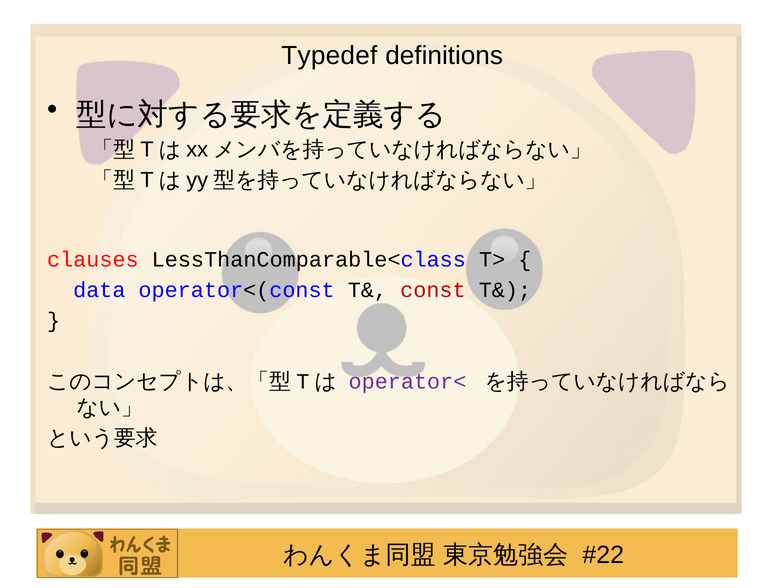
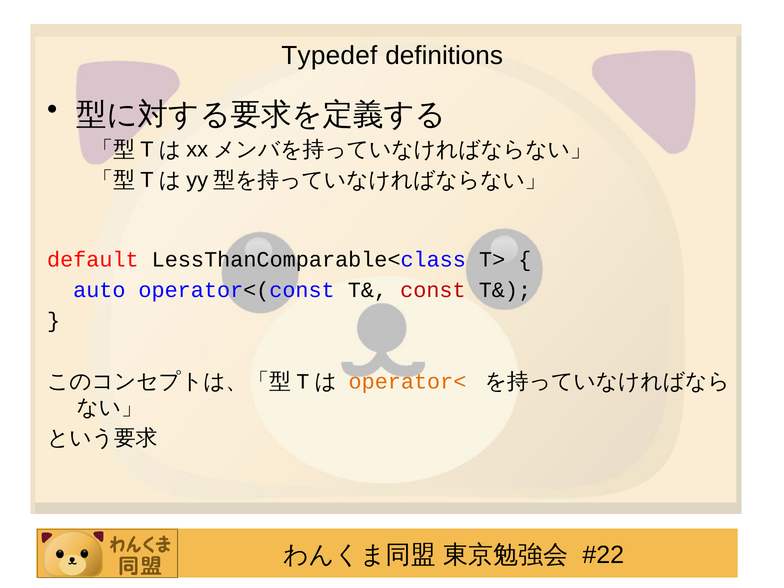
clauses: clauses -> default (93, 260)
data: data -> auto (99, 290)
operator< colour: purple -> orange (407, 382)
